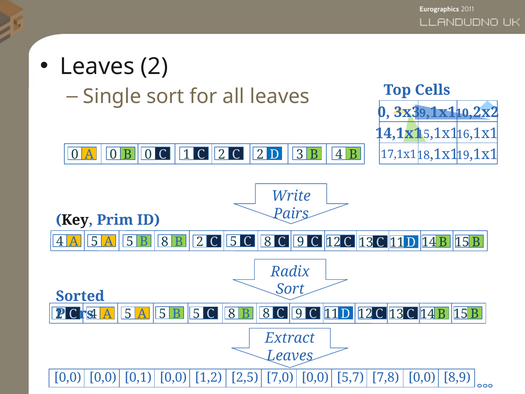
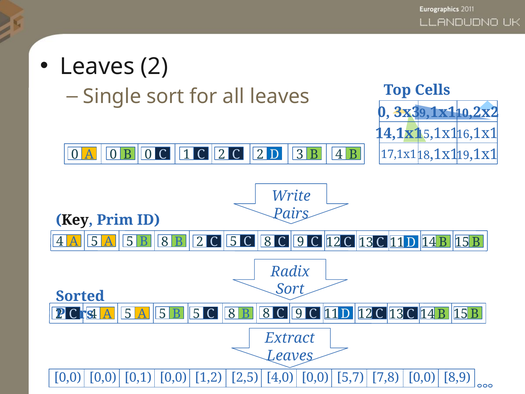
7,0: 7,0 -> 4,0 (280, 377)
